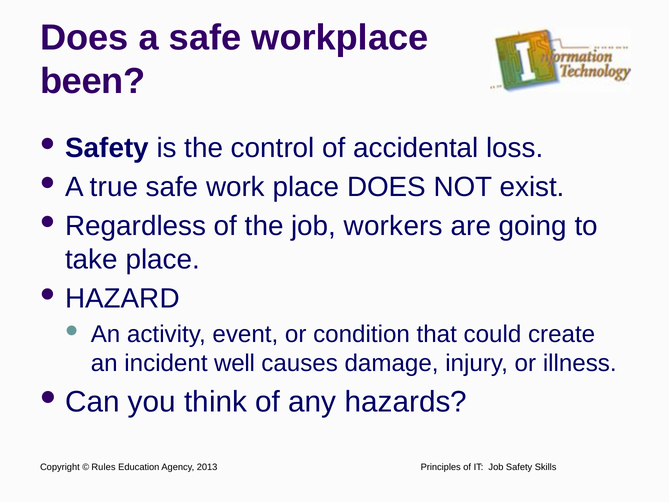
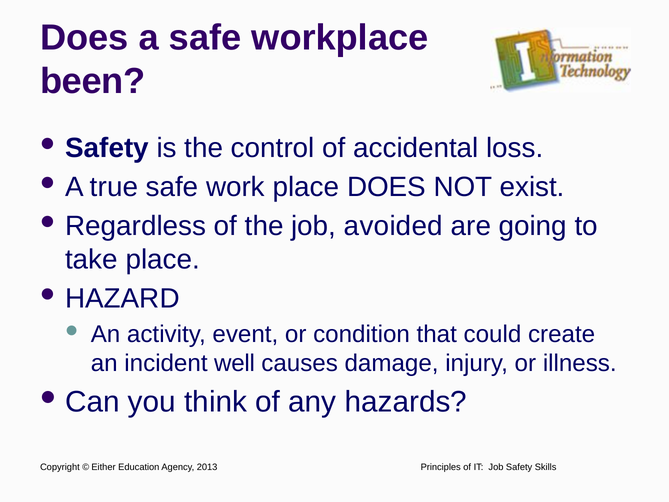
workers: workers -> avoided (393, 226)
Rules: Rules -> Either (104, 467)
